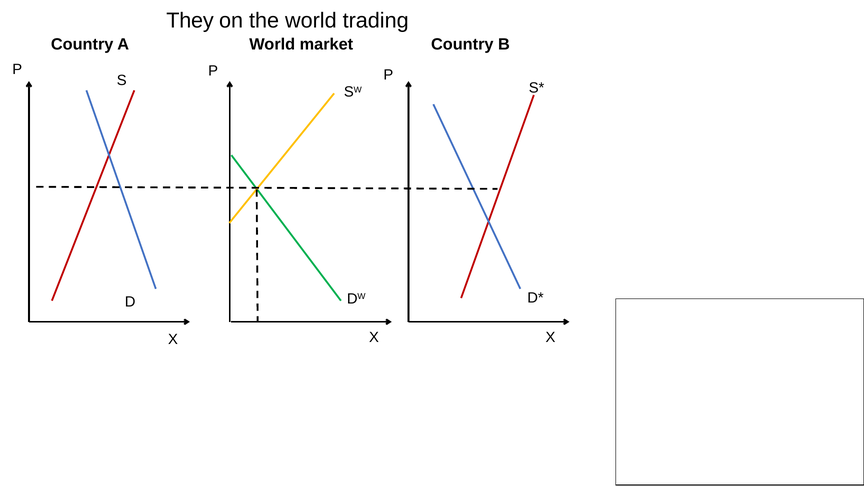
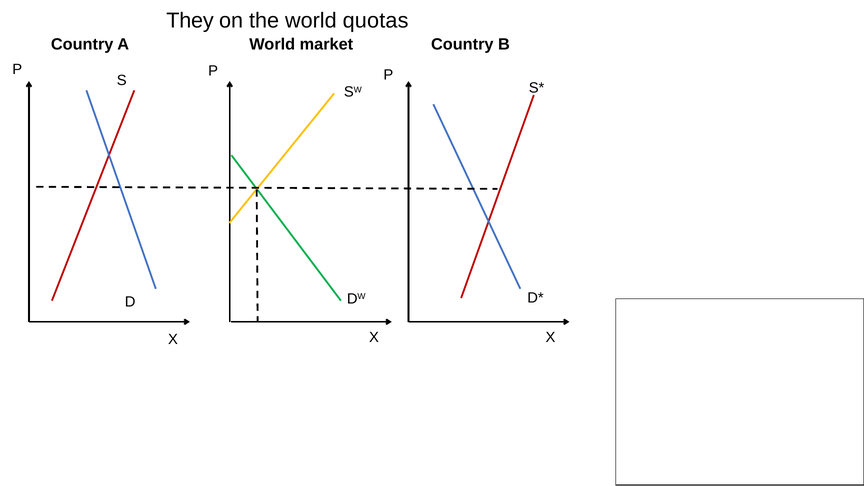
trading: trading -> quotas (376, 21)
